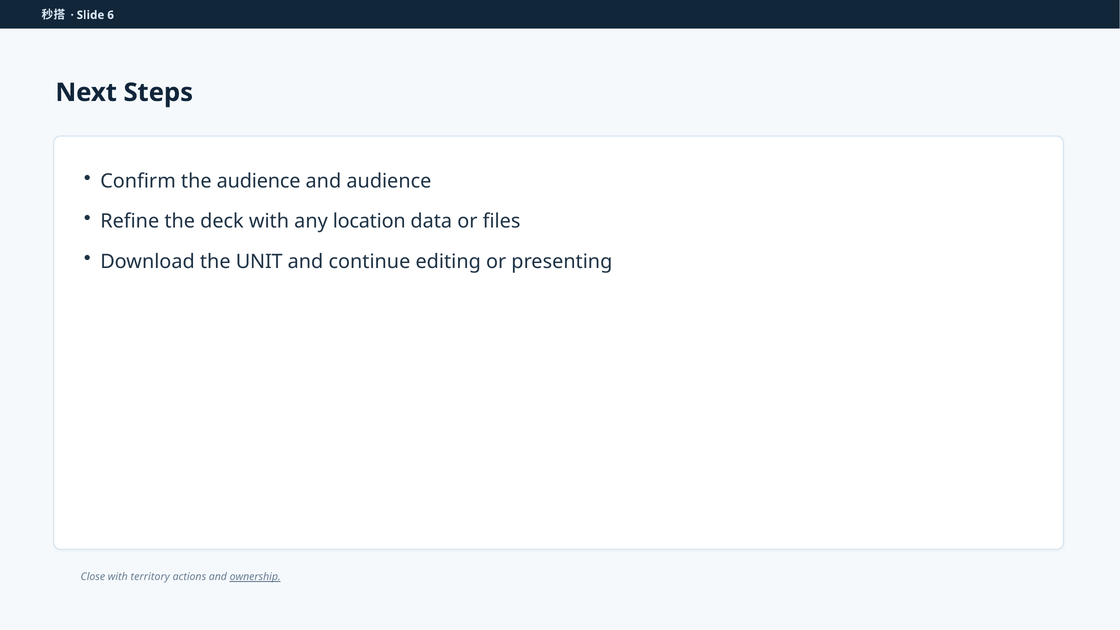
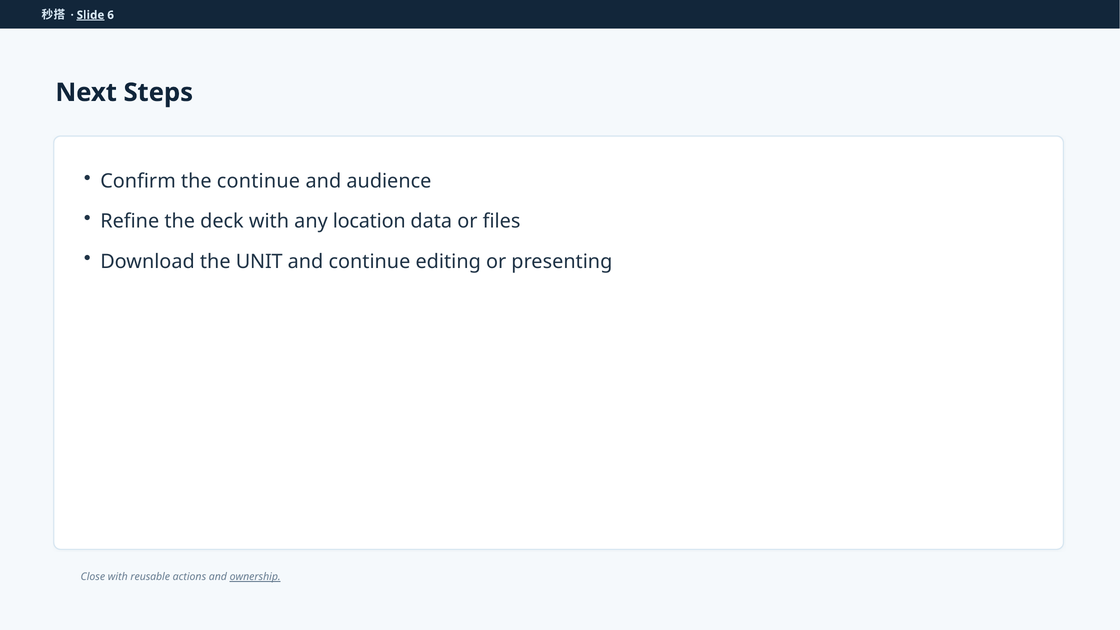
Slide underline: none -> present (91, 15)
the audience: audience -> continue (258, 181)
territory: territory -> reusable (150, 577)
